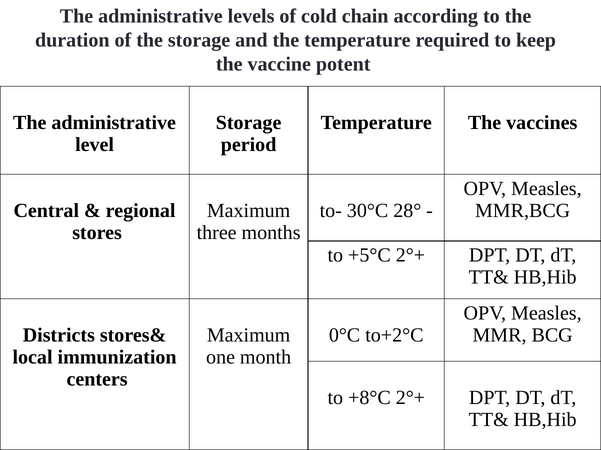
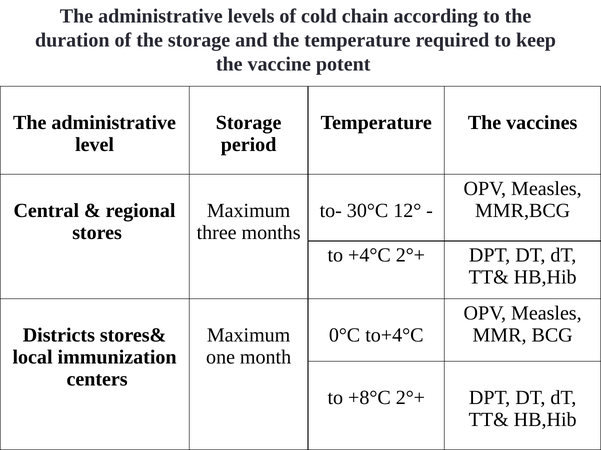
28°: 28° -> 12° (407, 211)
+5°C: +5°C -> +4°C (369, 256)
to+2°C: to+2°C -> to+4°C (394, 336)
